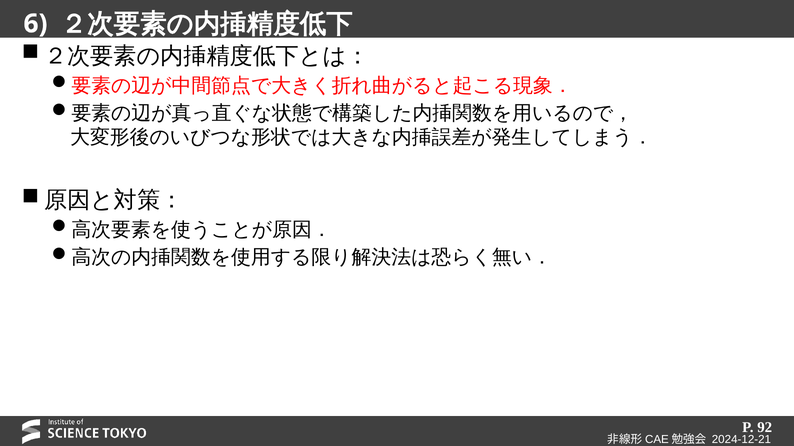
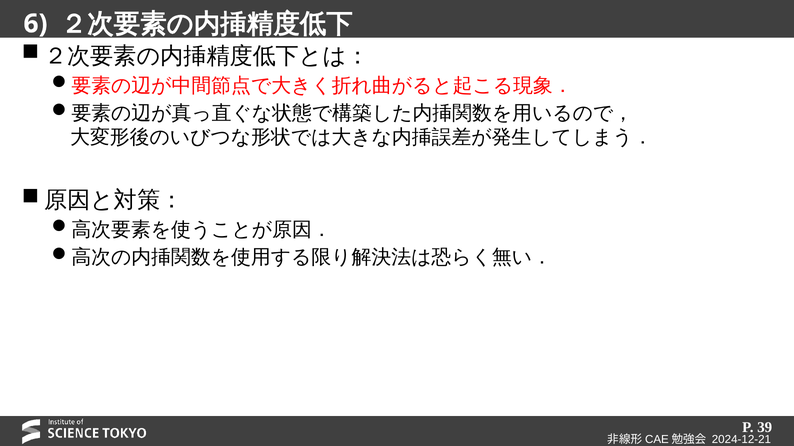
92: 92 -> 39 (765, 428)
